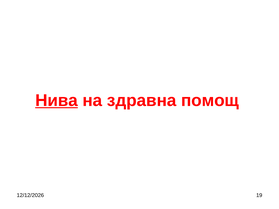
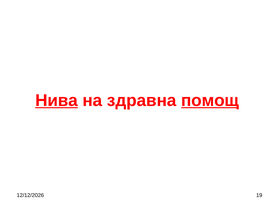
помощ underline: none -> present (210, 101)
